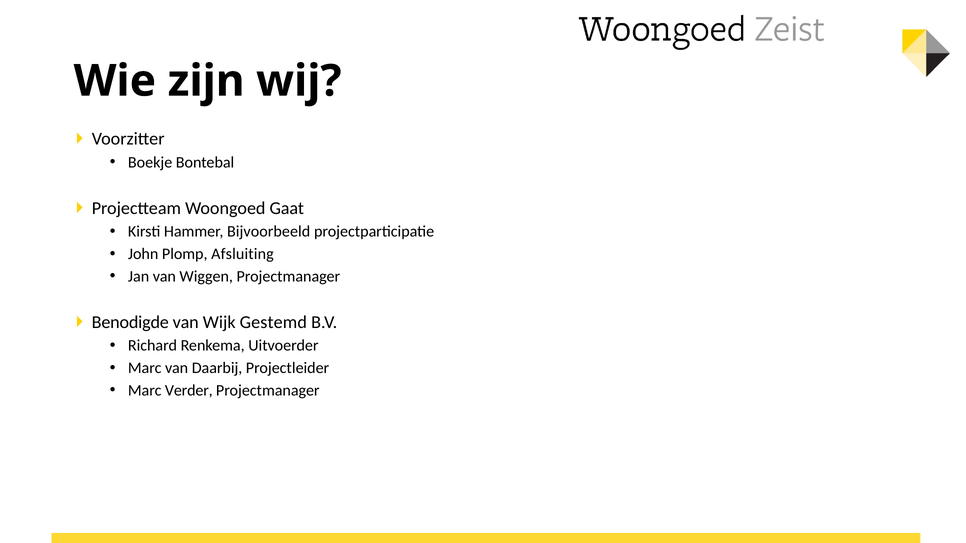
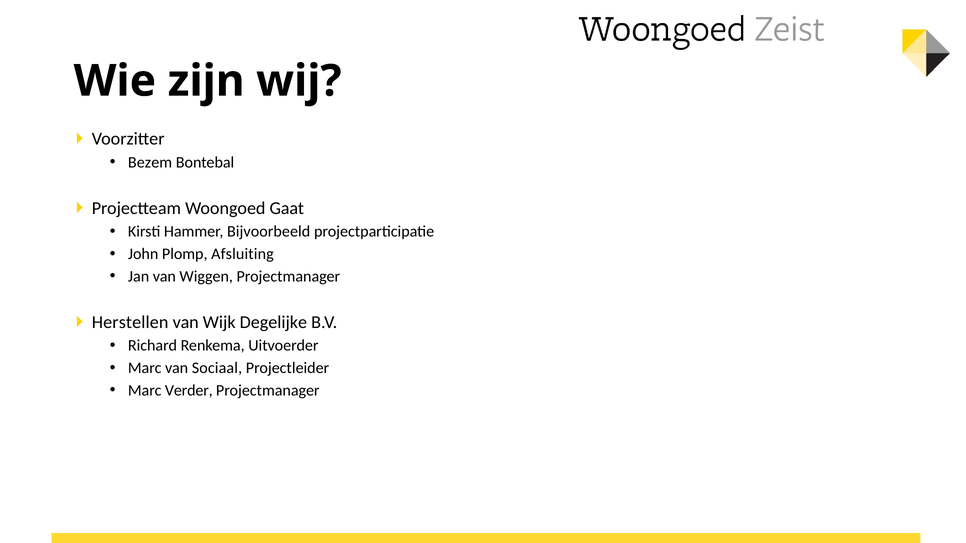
Boekje: Boekje -> Bezem (150, 162)
Benodigde: Benodigde -> Herstellen (130, 322)
Gestemd: Gestemd -> Degelijke (273, 322)
Daarbij: Daarbij -> Sociaal (217, 368)
